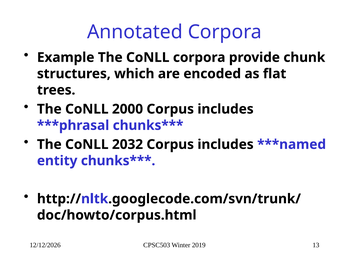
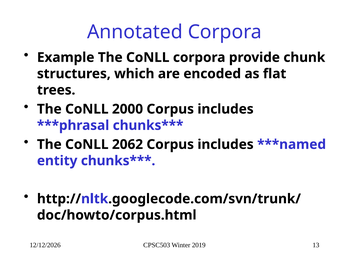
2032: 2032 -> 2062 (128, 144)
